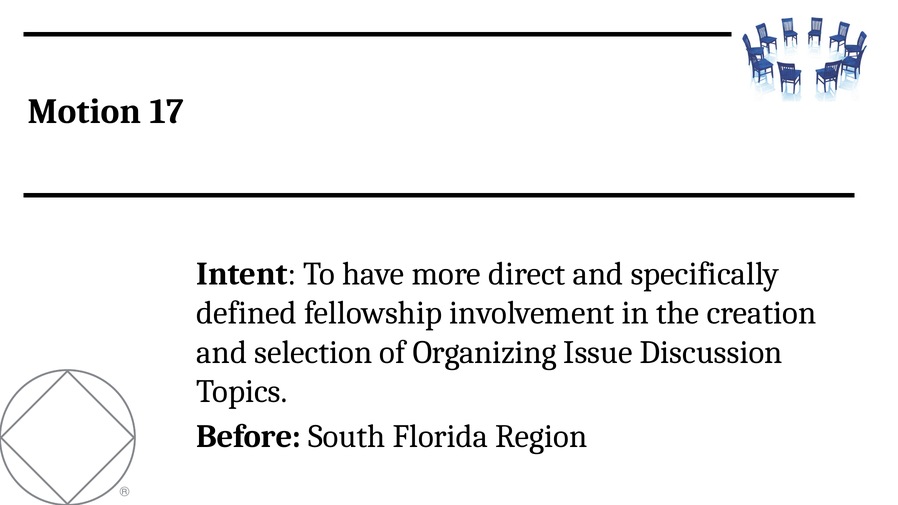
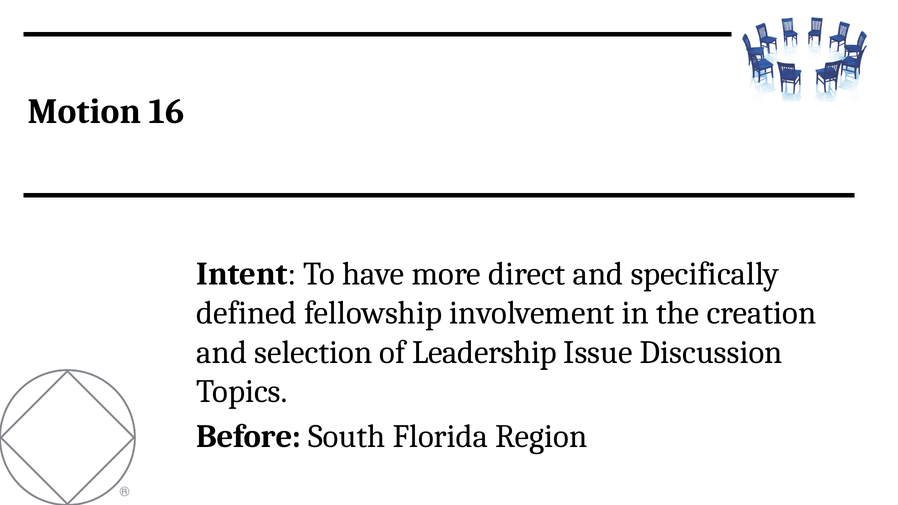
17: 17 -> 16 (167, 112)
Organizing: Organizing -> Leadership (485, 352)
